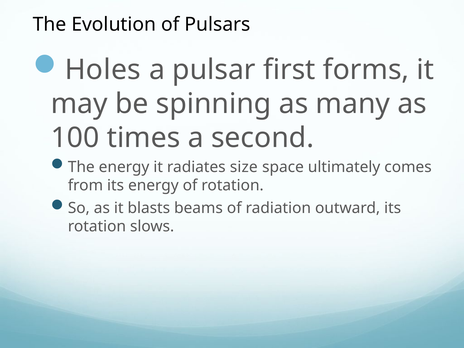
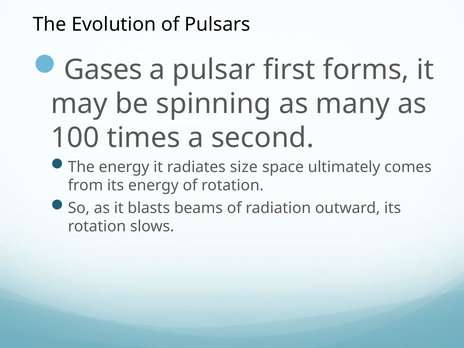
Holes: Holes -> Gases (103, 70)
